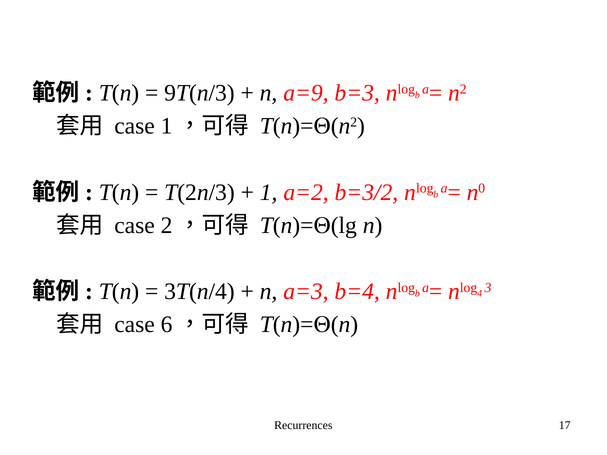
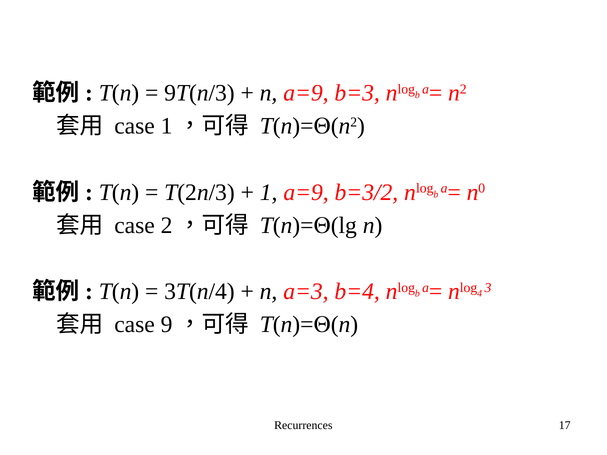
1 a=2: a=2 -> a=9 (306, 192)
6: 6 -> 9 (167, 325)
